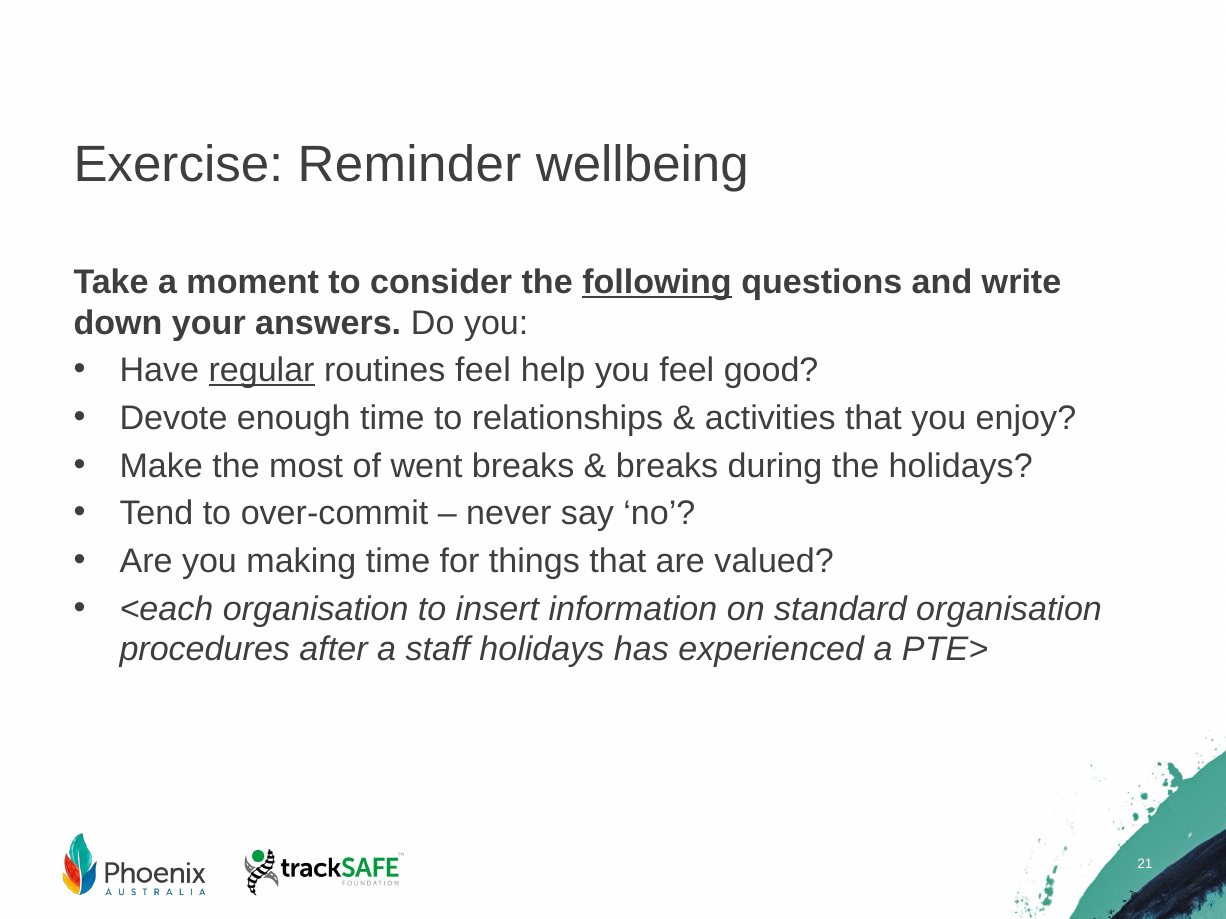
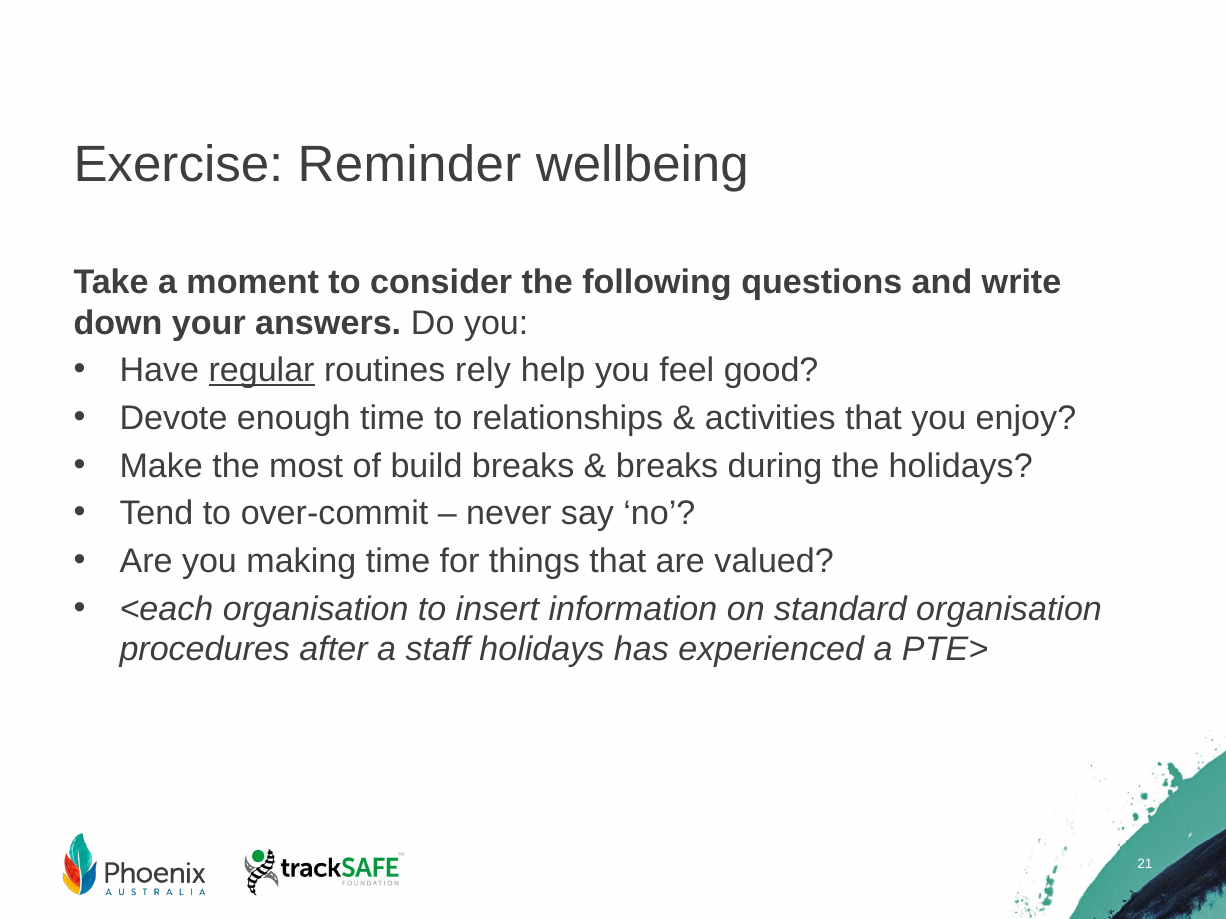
following underline: present -> none (657, 282)
routines feel: feel -> rely (483, 371)
went: went -> build (426, 466)
